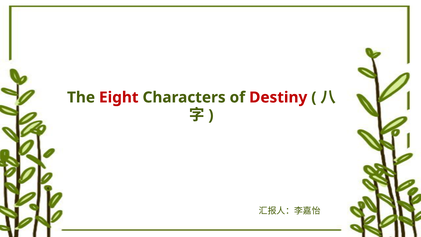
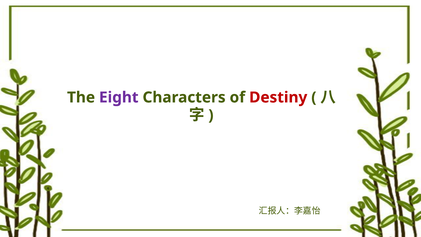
Eight colour: red -> purple (119, 97)
